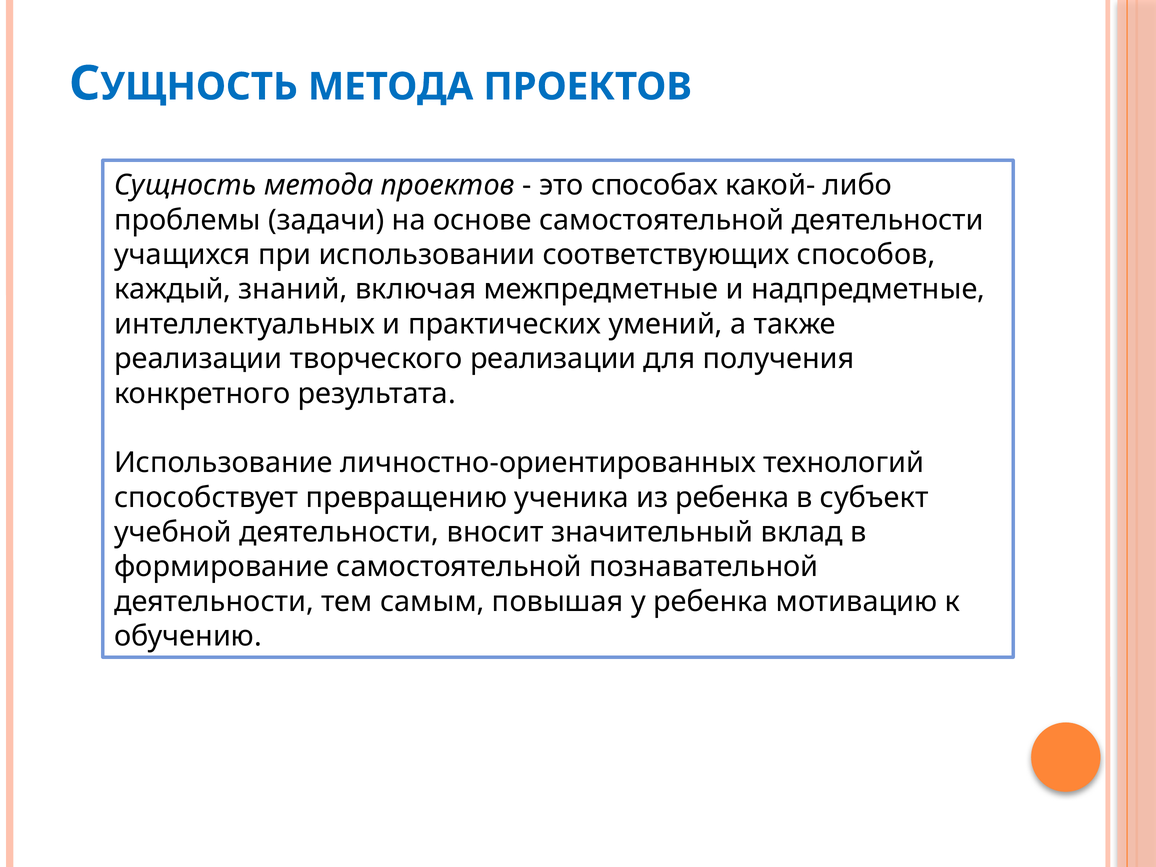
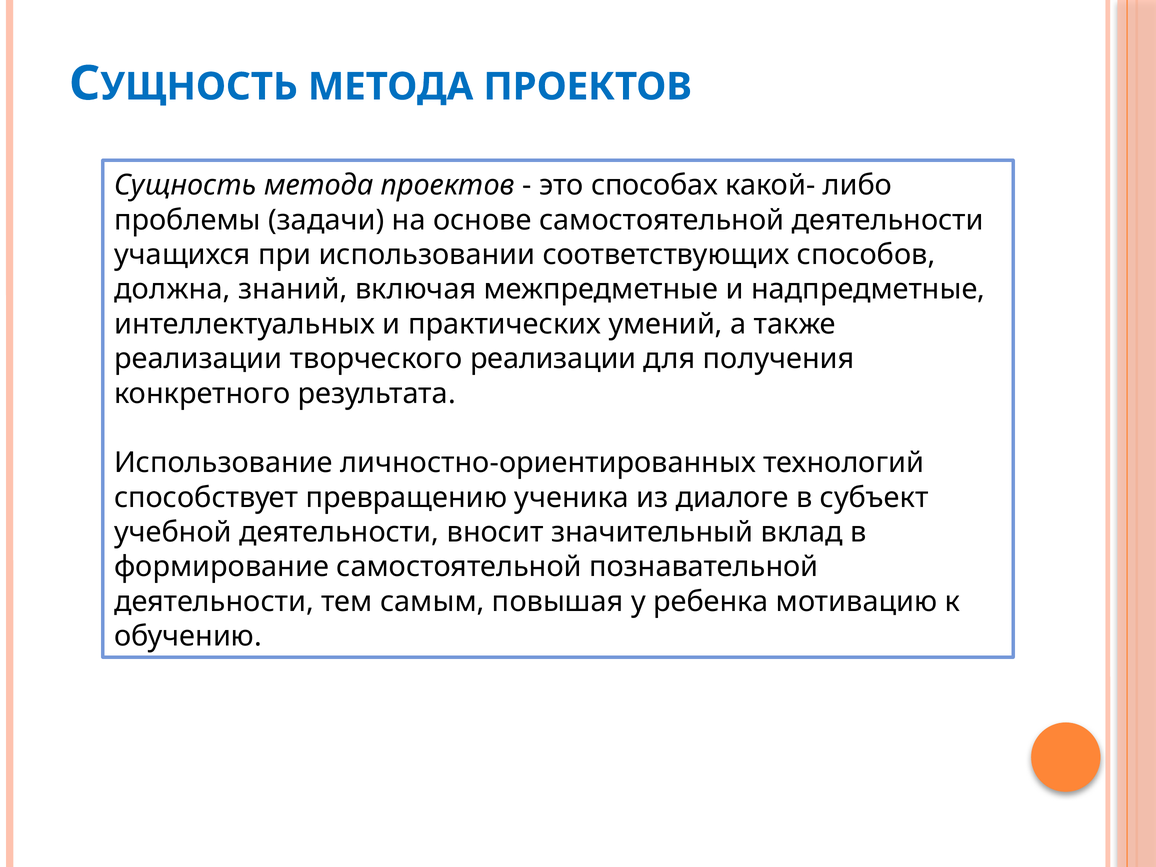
каждый: каждый -> должна (172, 289)
из ребенка: ребенка -> диалоге (732, 498)
